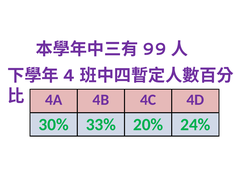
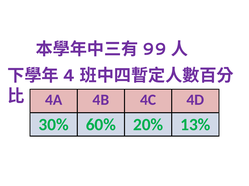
33%: 33% -> 60% (101, 125)
24%: 24% -> 13% (195, 125)
